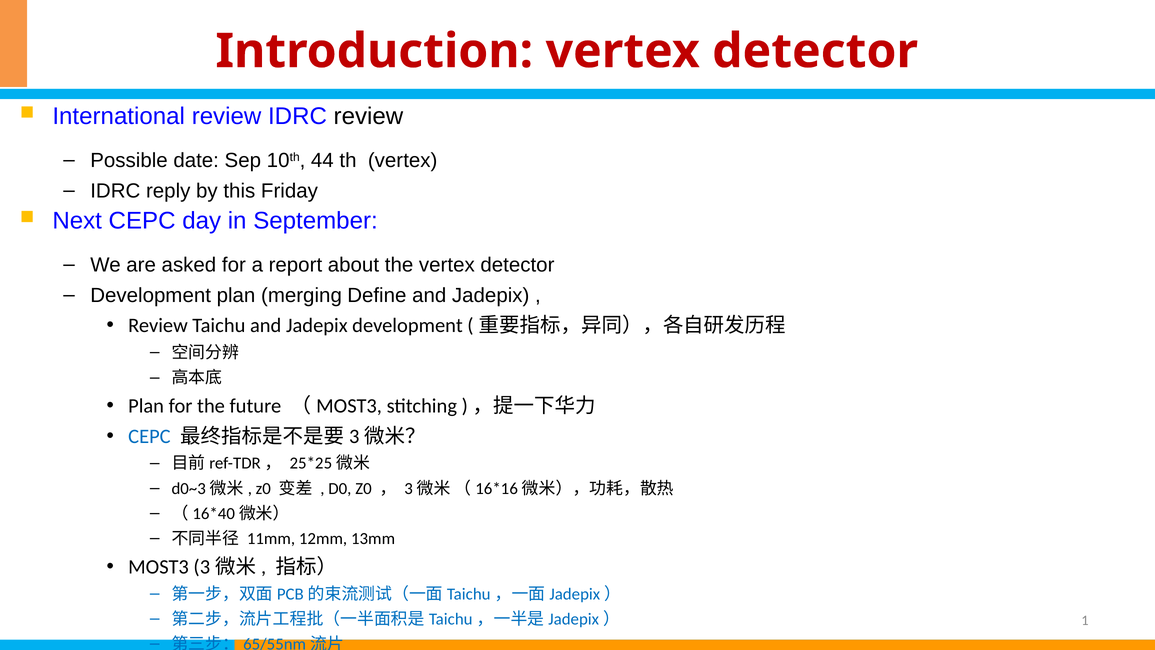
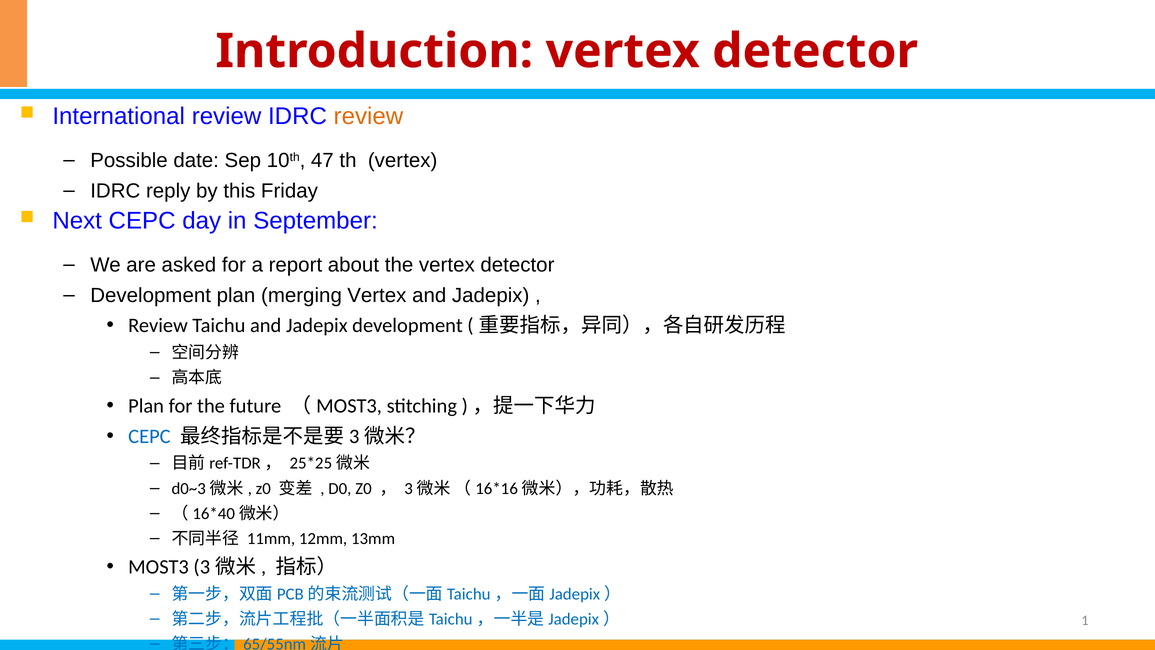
review colour: black -> orange (368, 116)
44: 44 -> 47 (322, 160)
merging Define: Define -> Vertex (377, 295)
